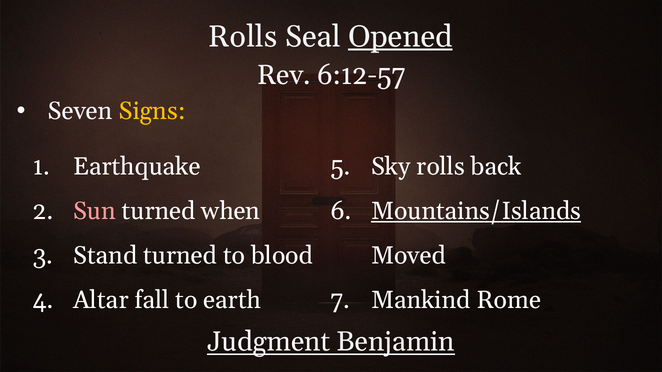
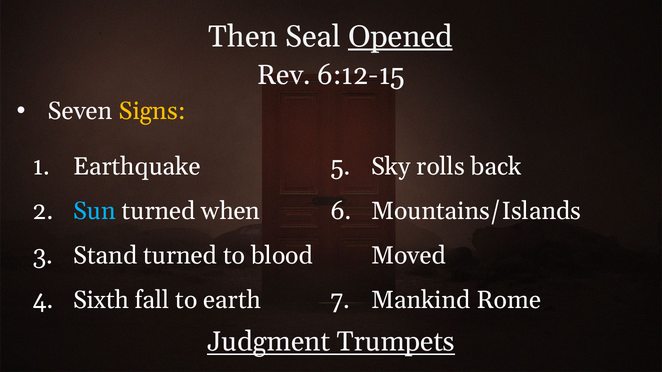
Rolls: Rolls -> Then (243, 37)
6:12-57: 6:12-57 -> 6:12-15 (361, 75)
Sun colour: pink -> light blue (94, 211)
Mountains/Islands underline: present -> none (476, 211)
Altar: Altar -> Sixth (101, 301)
Benjamin: Benjamin -> Trumpets (396, 342)
